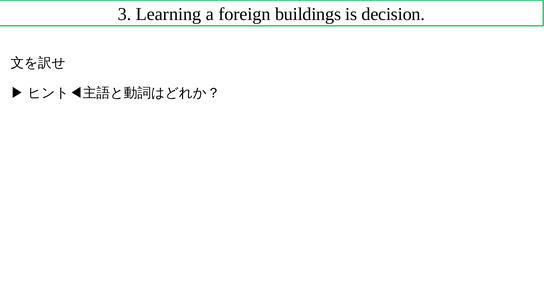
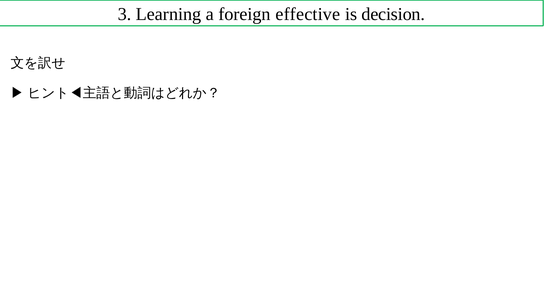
buildings: buildings -> effective (308, 14)
